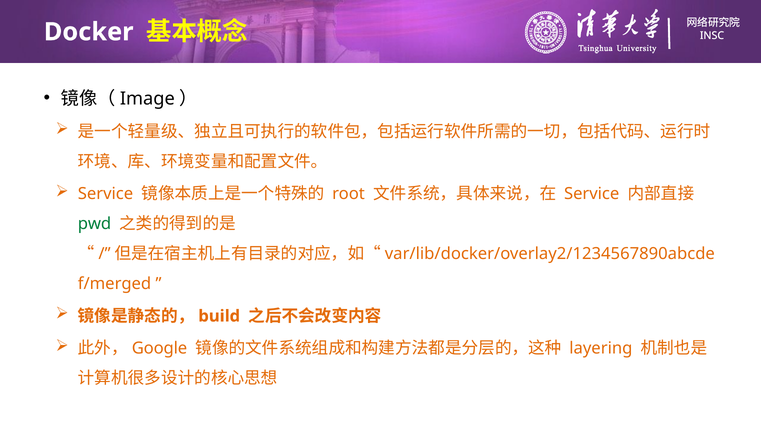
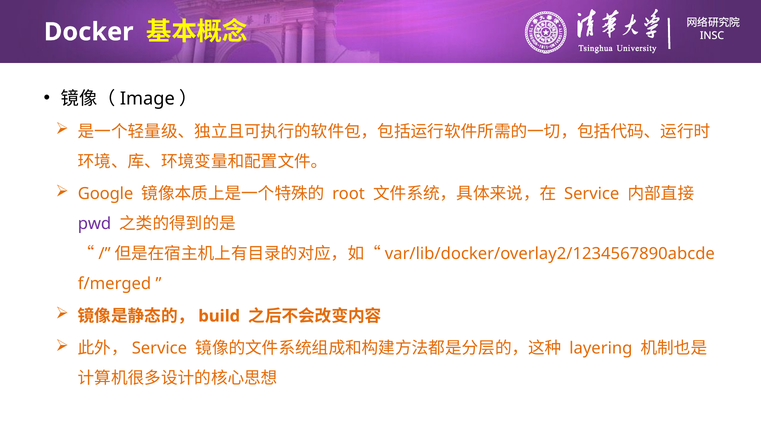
Service: Service -> Google (106, 194)
pwd colour: green -> purple (94, 224)
Google: Google -> Service (159, 349)
